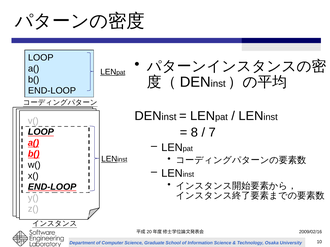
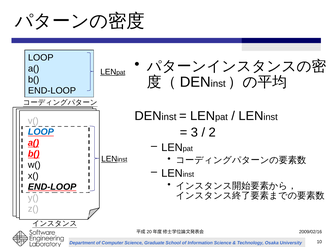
8: 8 -> 3 (194, 133)
7: 7 -> 2 (212, 133)
LOOP colour: black -> blue (41, 132)
